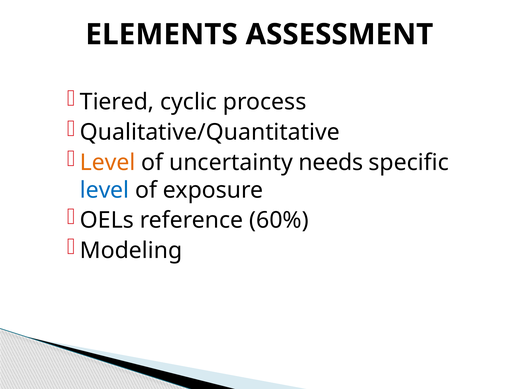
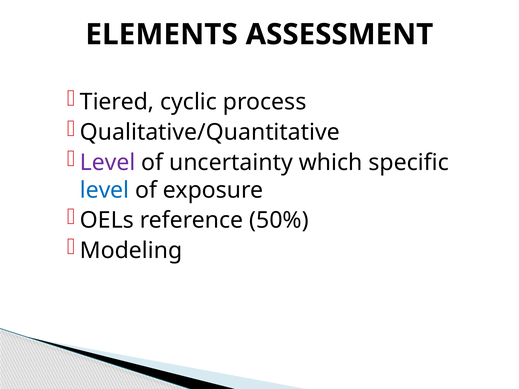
Level colour: orange -> purple (108, 163)
needs: needs -> which (331, 163)
60%: 60% -> 50% (279, 220)
